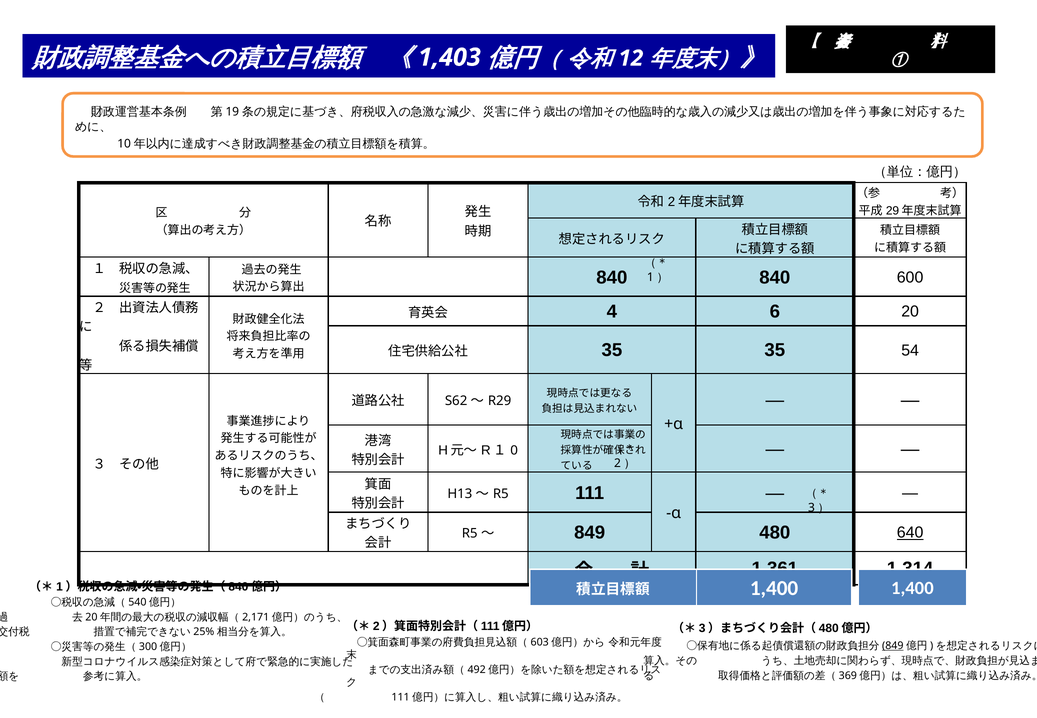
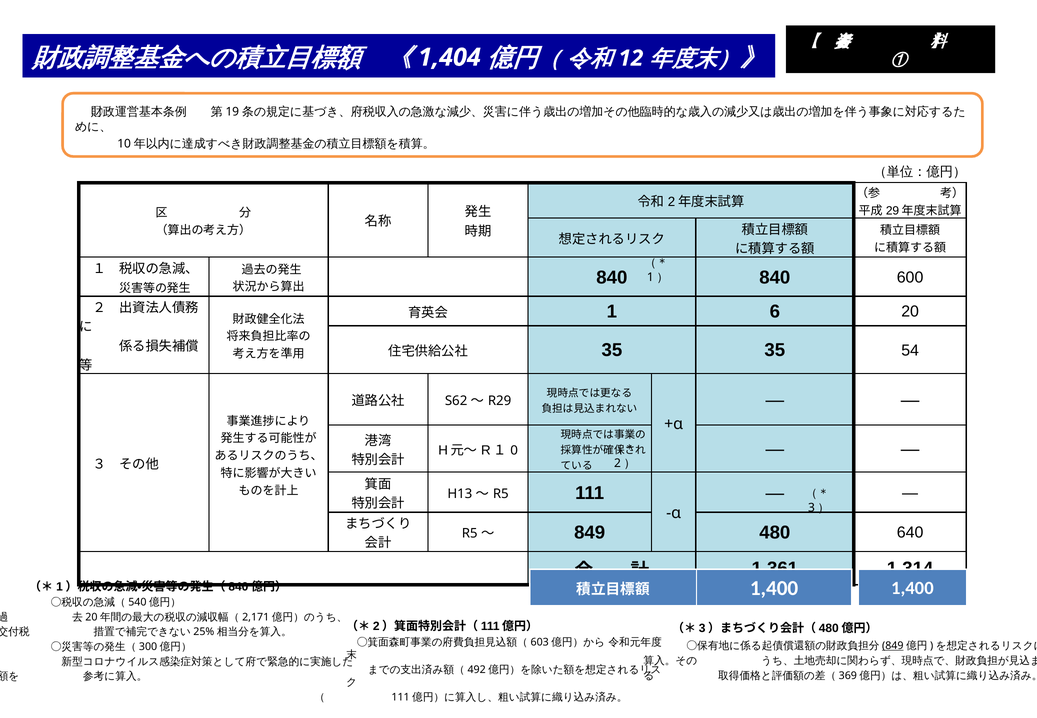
1,403: 1,403 -> 1,404 (449, 57)
4: 4 -> 1 (612, 312)
640 underline: present -> none (910, 532)
